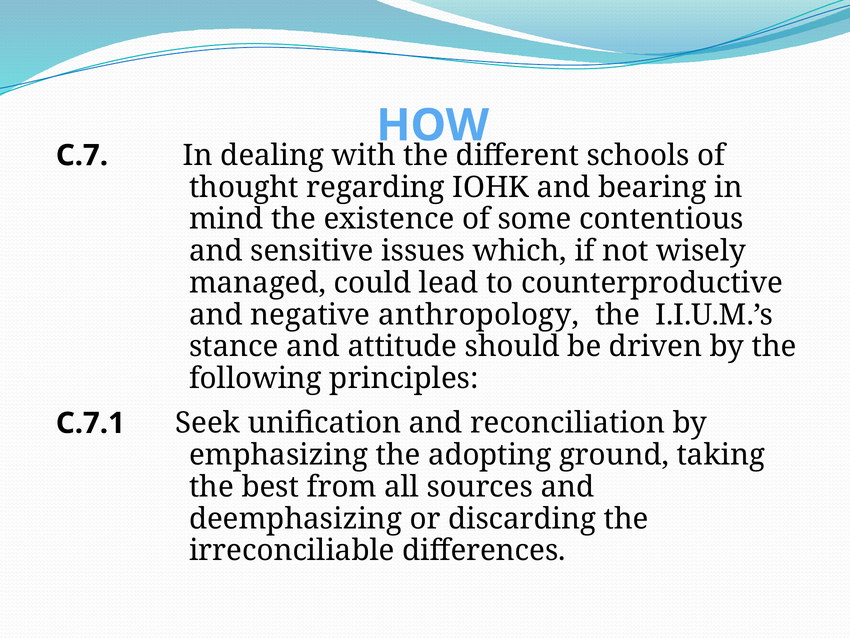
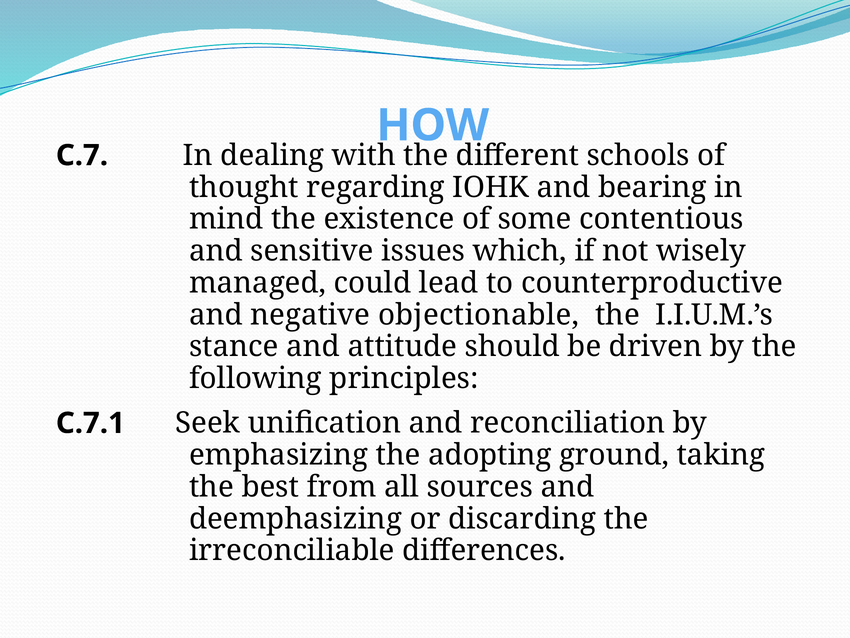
anthropology: anthropology -> objectionable (479, 315)
